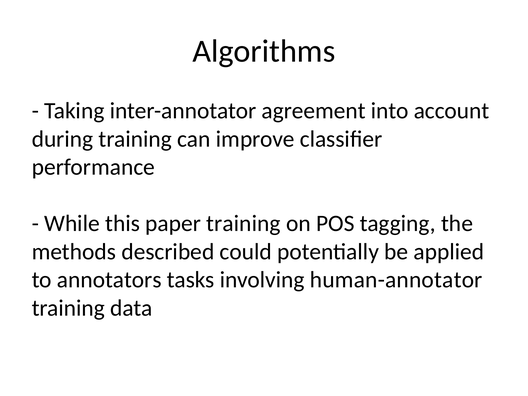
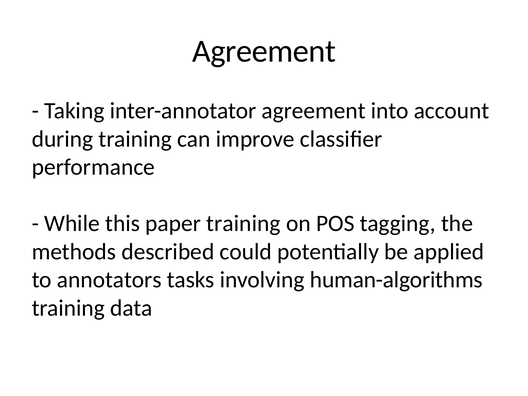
Algorithms: Algorithms -> Agreement (264, 51)
human-annotator: human-annotator -> human-algorithms (396, 280)
